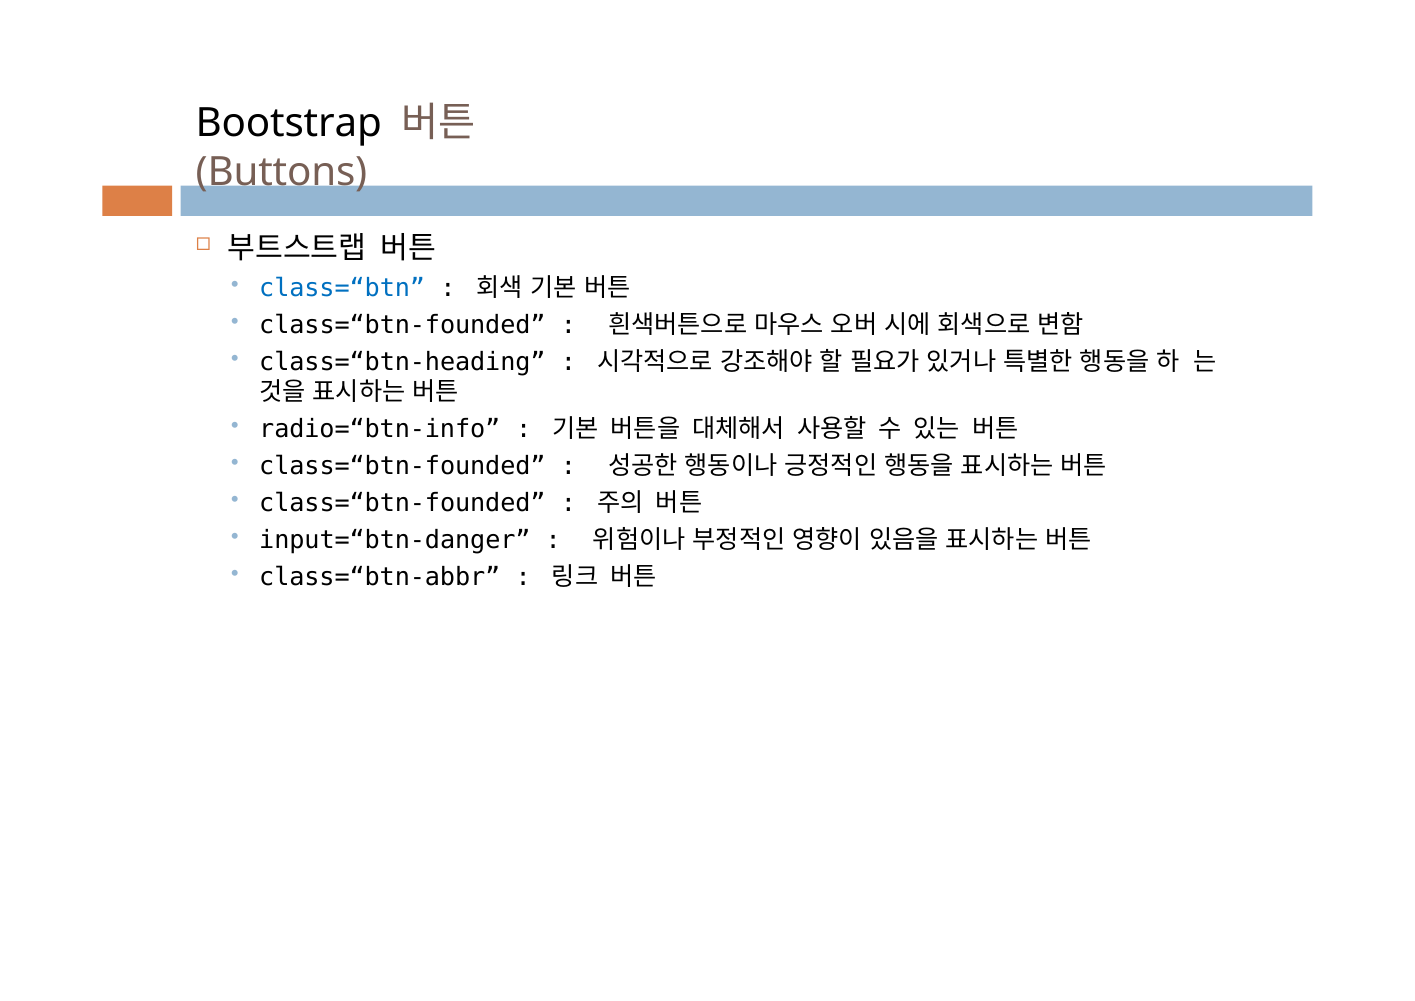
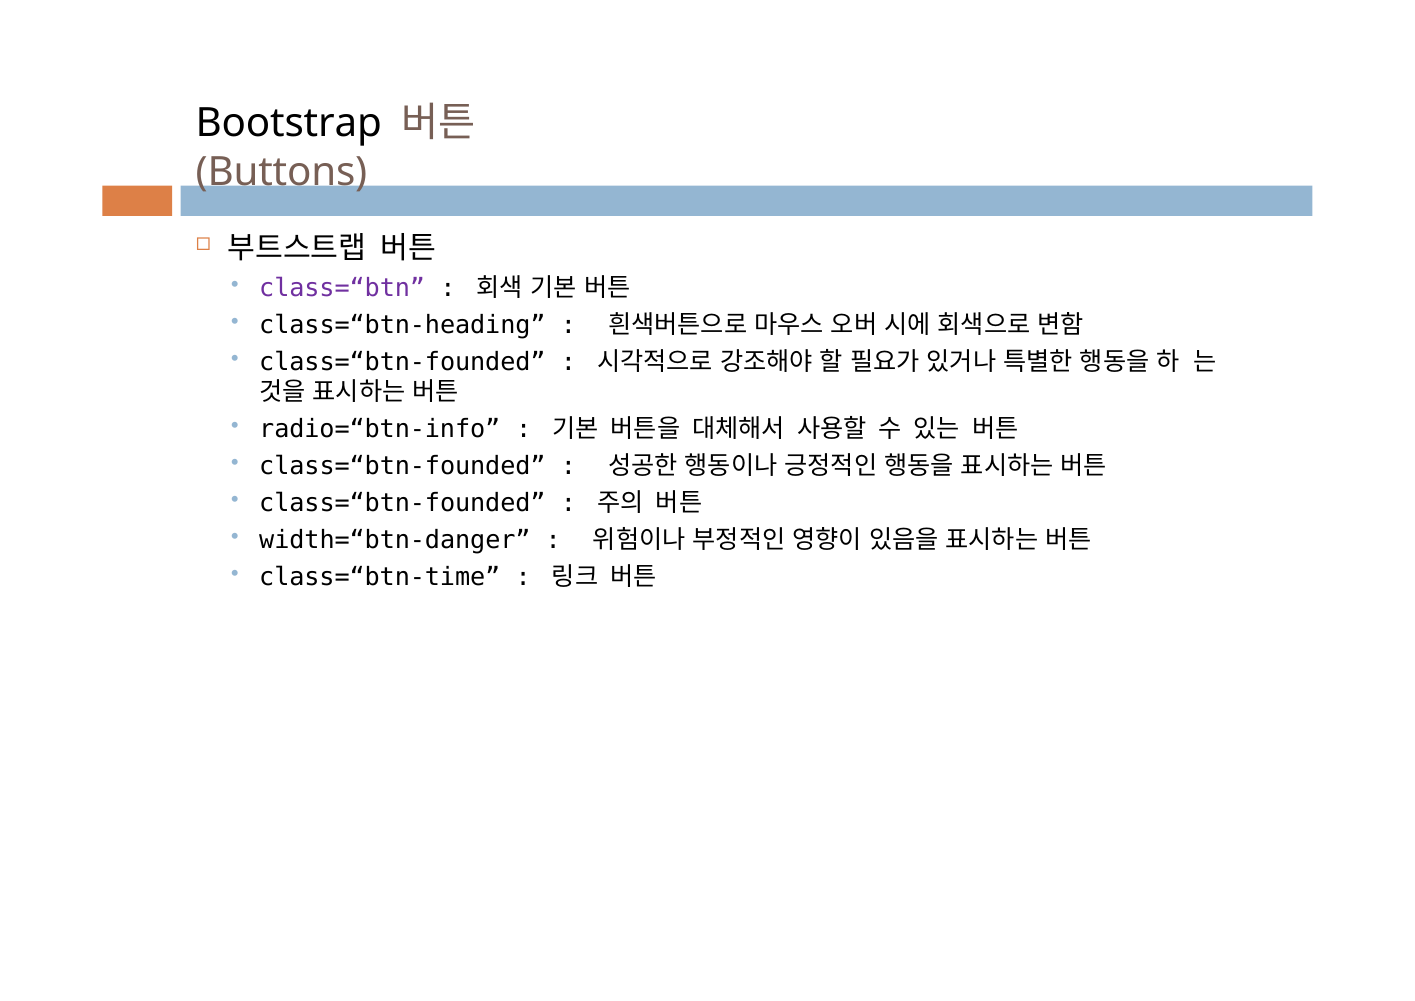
class=“btn colour: blue -> purple (342, 288)
class=“btn‐founded: class=“btn‐founded -> class=“btn‐heading (402, 325)
class=“btn‐heading: class=“btn‐heading -> class=“btn‐founded (402, 362)
input=“btn‐danger: input=“btn‐danger -> width=“btn‐danger (395, 540)
class=“btn‐abbr: class=“btn‐abbr -> class=“btn‐time (380, 577)
